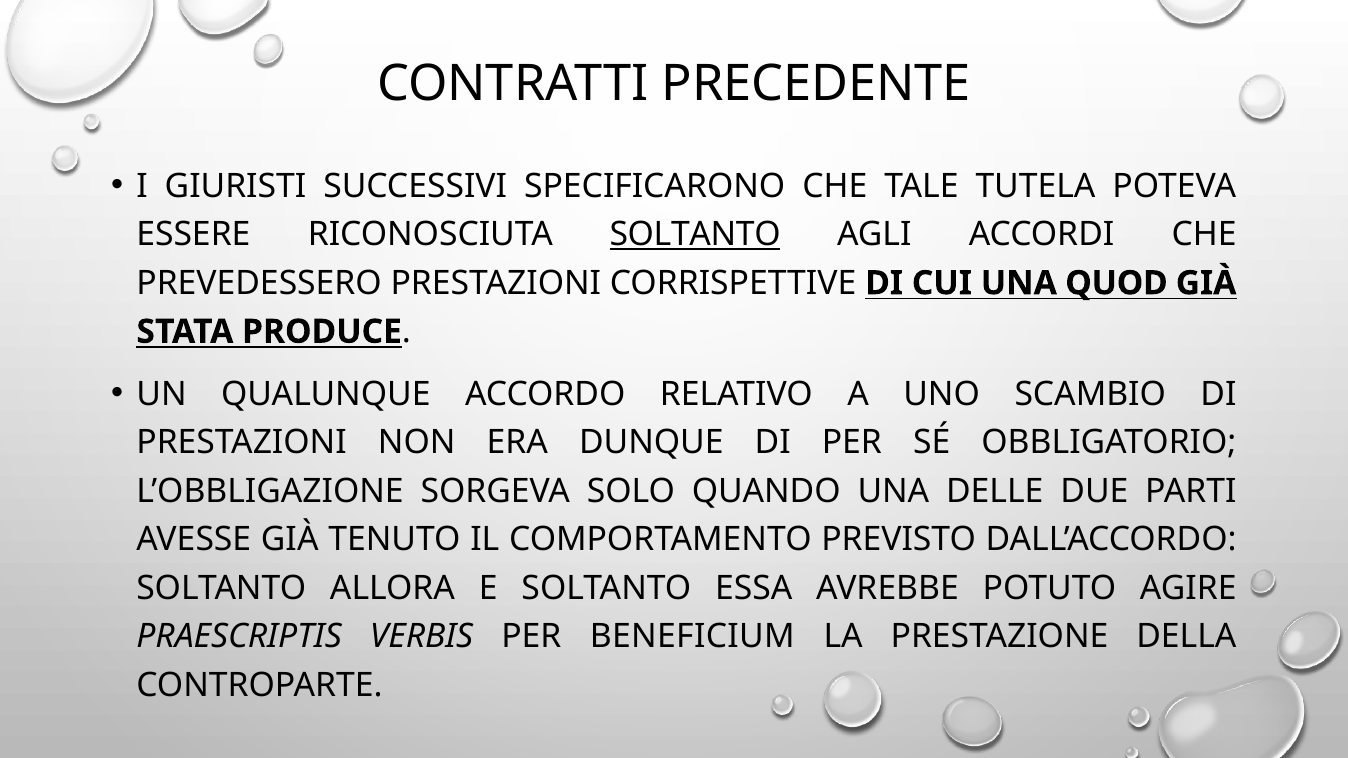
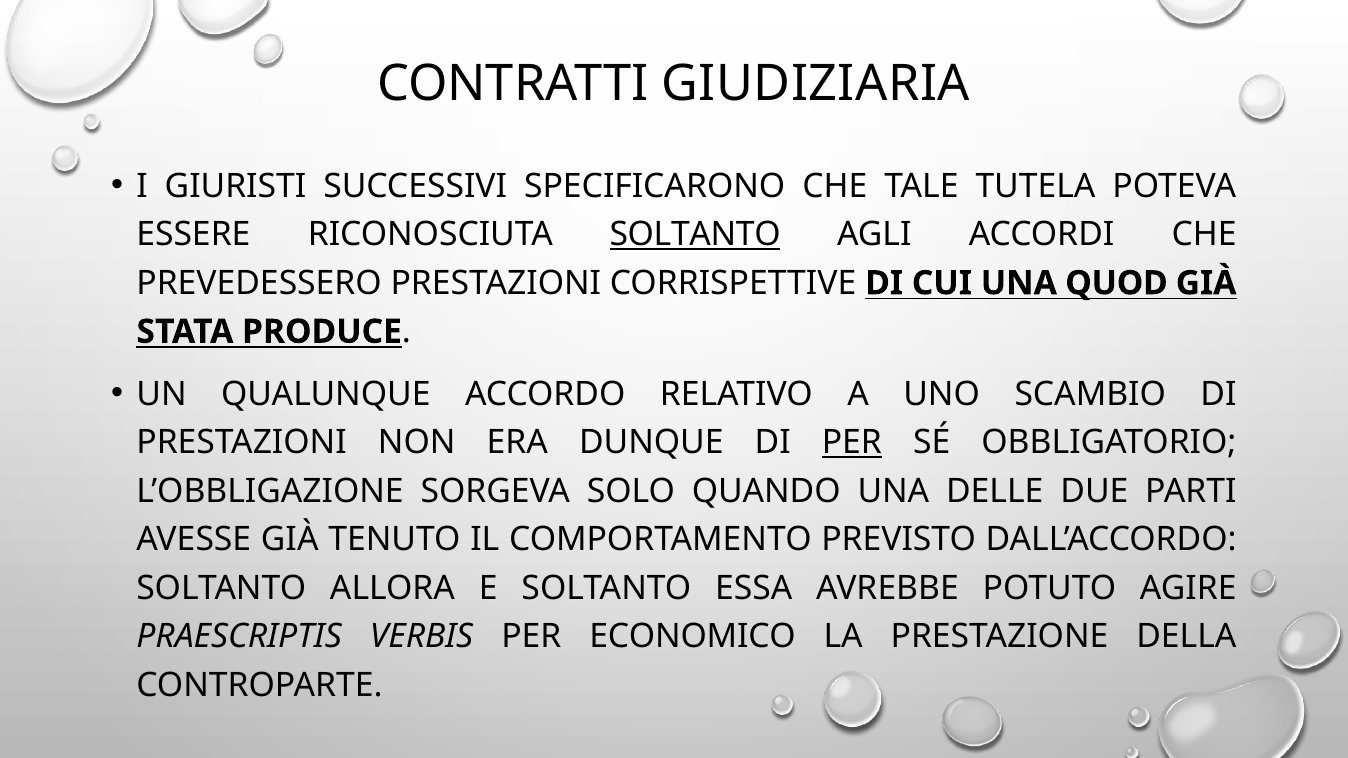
PRECEDENTE: PRECEDENTE -> GIUDIZIARIA (816, 83)
PER underline: none -> present (852, 443)
BENEFICIUM: BENEFICIUM -> ECONOMICO (693, 637)
